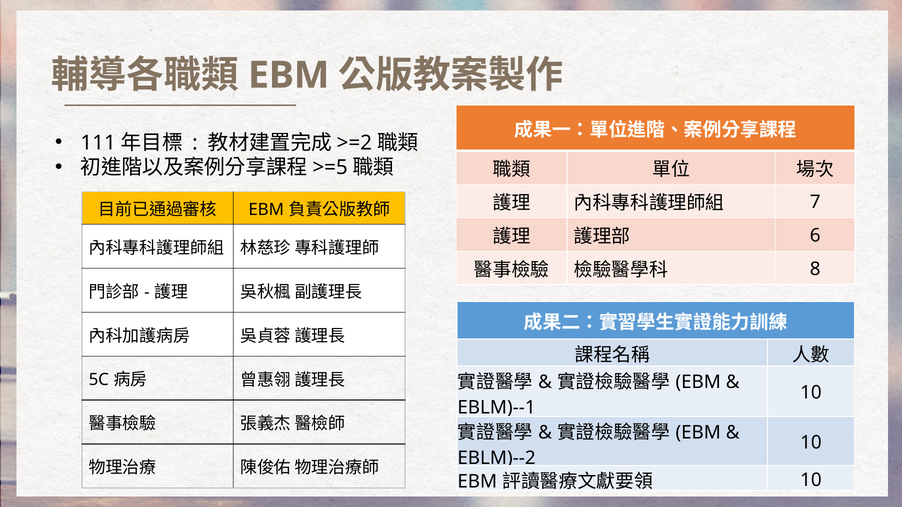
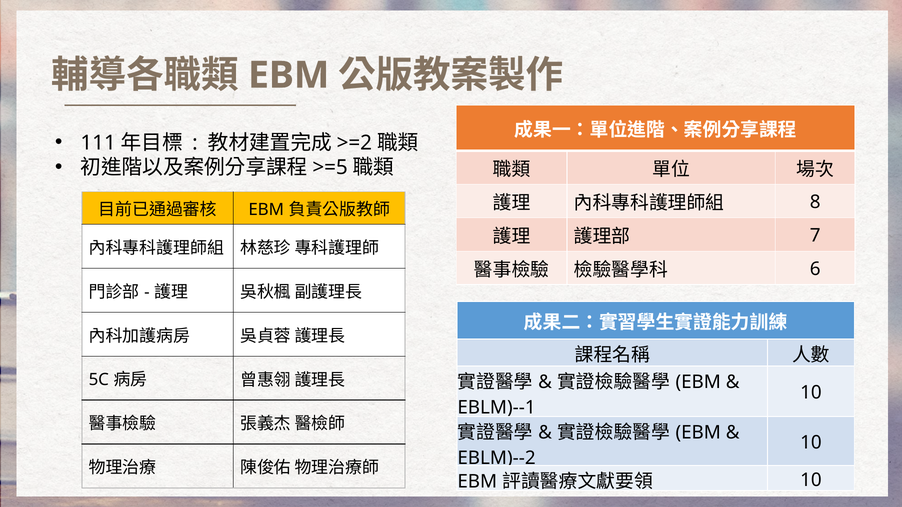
7: 7 -> 8 (815, 202)
6: 6 -> 7 (815, 236)
8: 8 -> 6 (815, 269)
